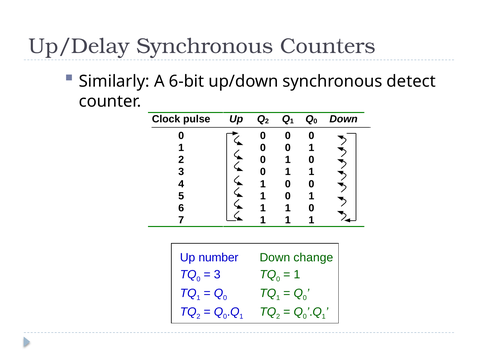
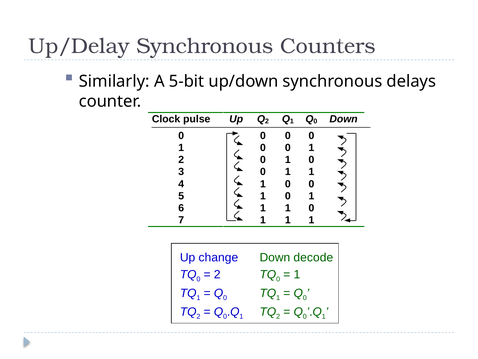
6-bit: 6-bit -> 5-bit (187, 81)
detect: detect -> delays (411, 81)
number: number -> change (218, 257)
change: change -> decode (313, 257)
3: 3 -> 2 (217, 274)
